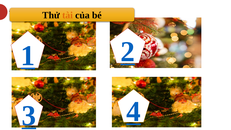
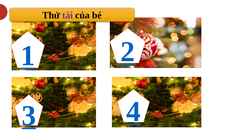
tài colour: orange -> purple (68, 15)
